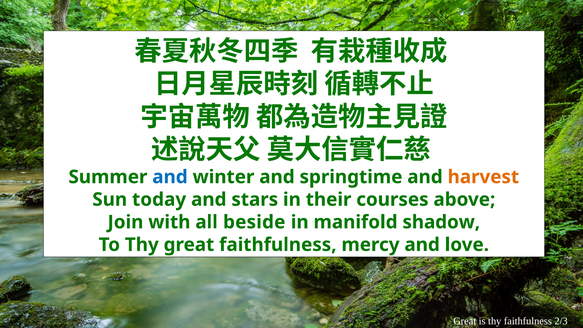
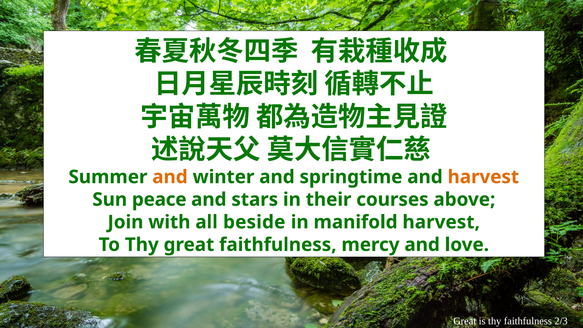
and colour: blue -> orange (170, 177)
today: today -> peace (159, 200)
manifold shadow: shadow -> harvest (441, 222)
